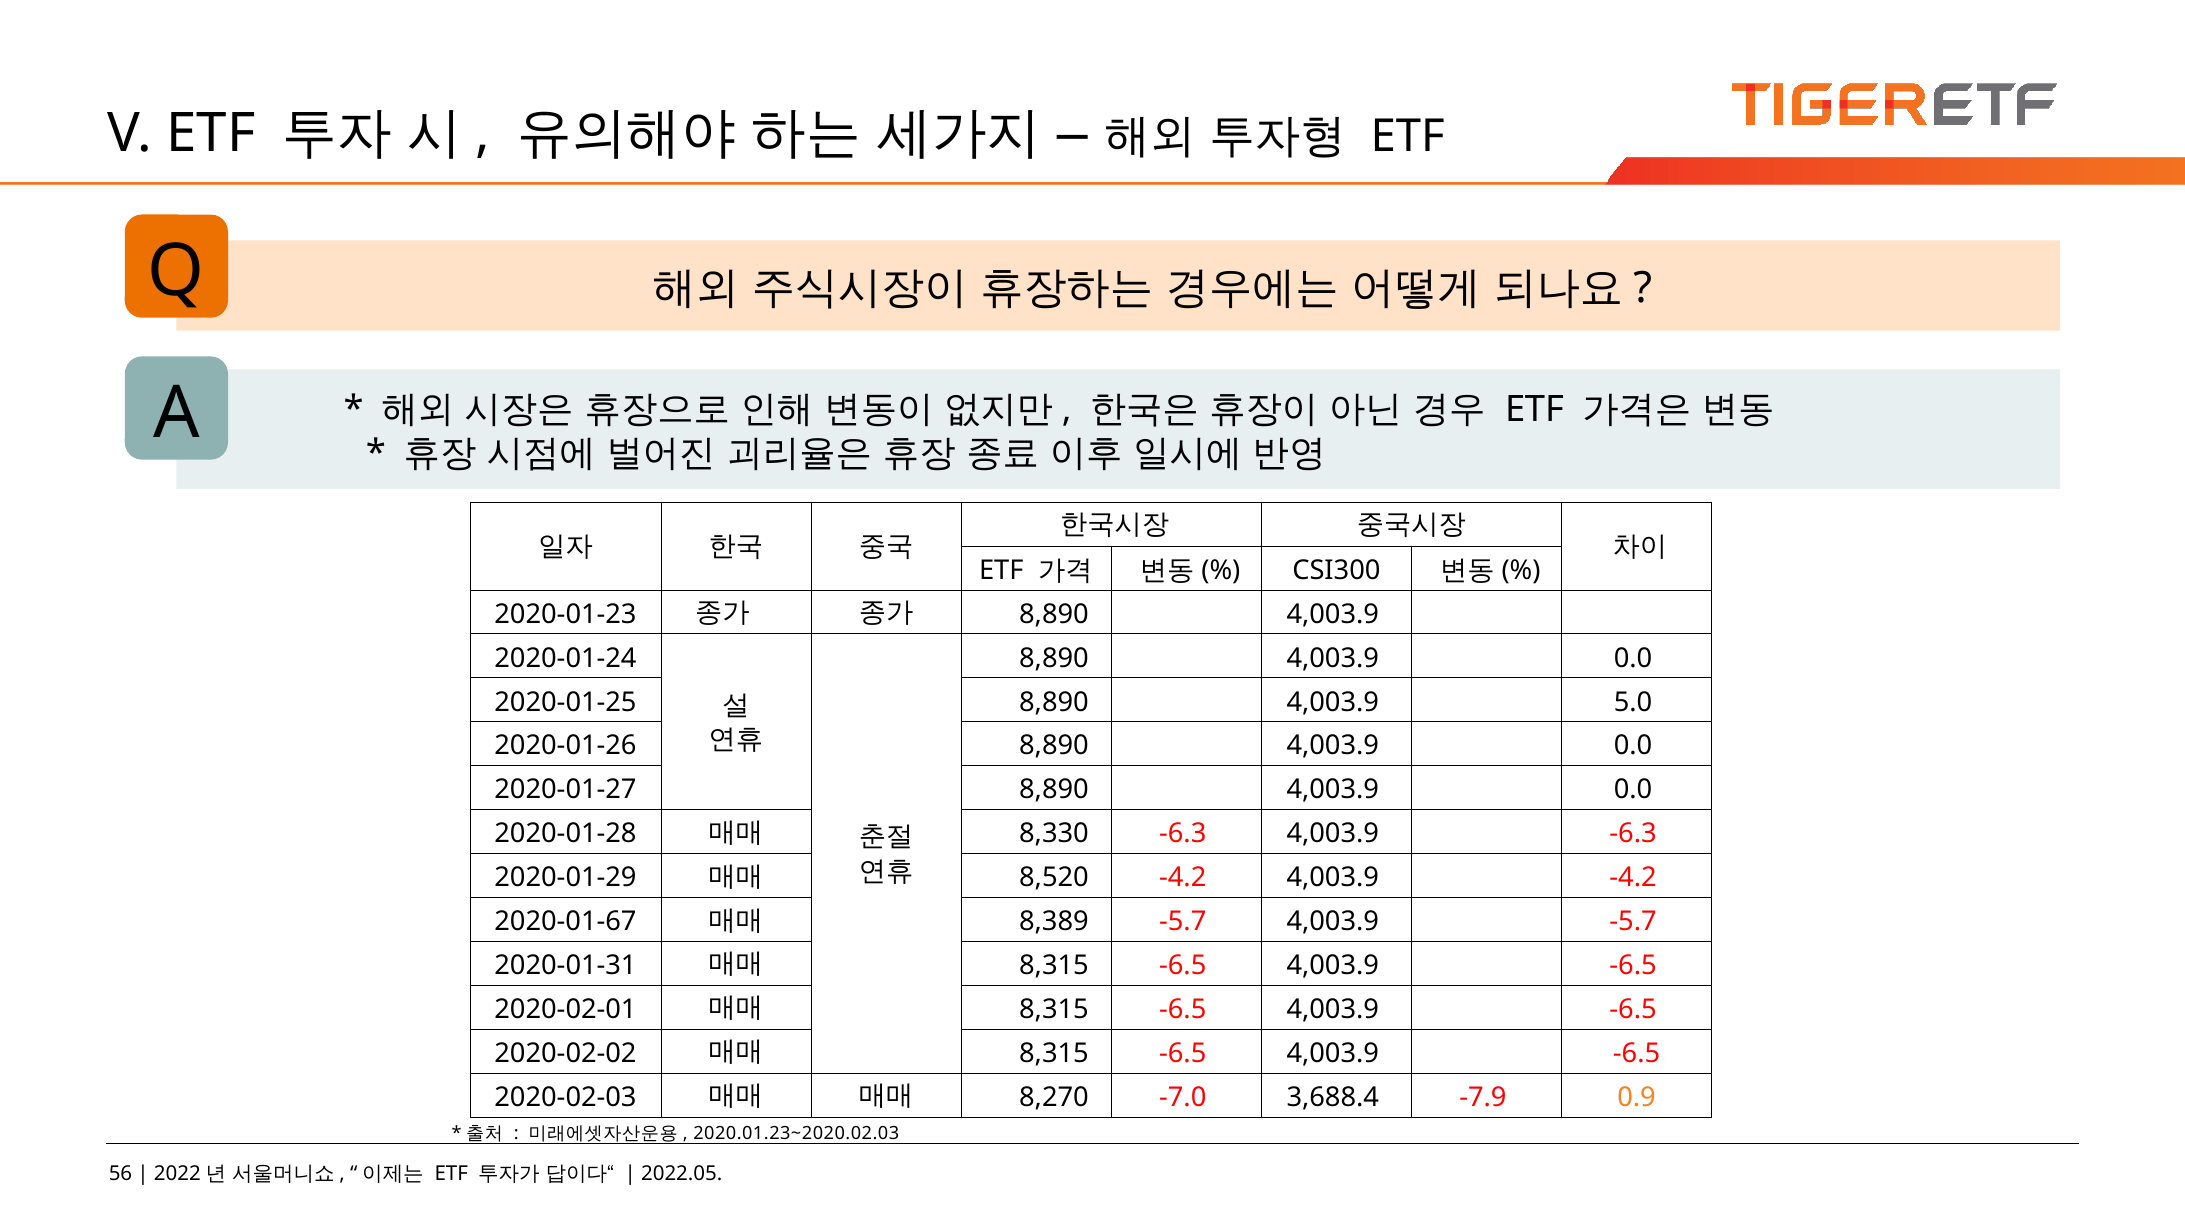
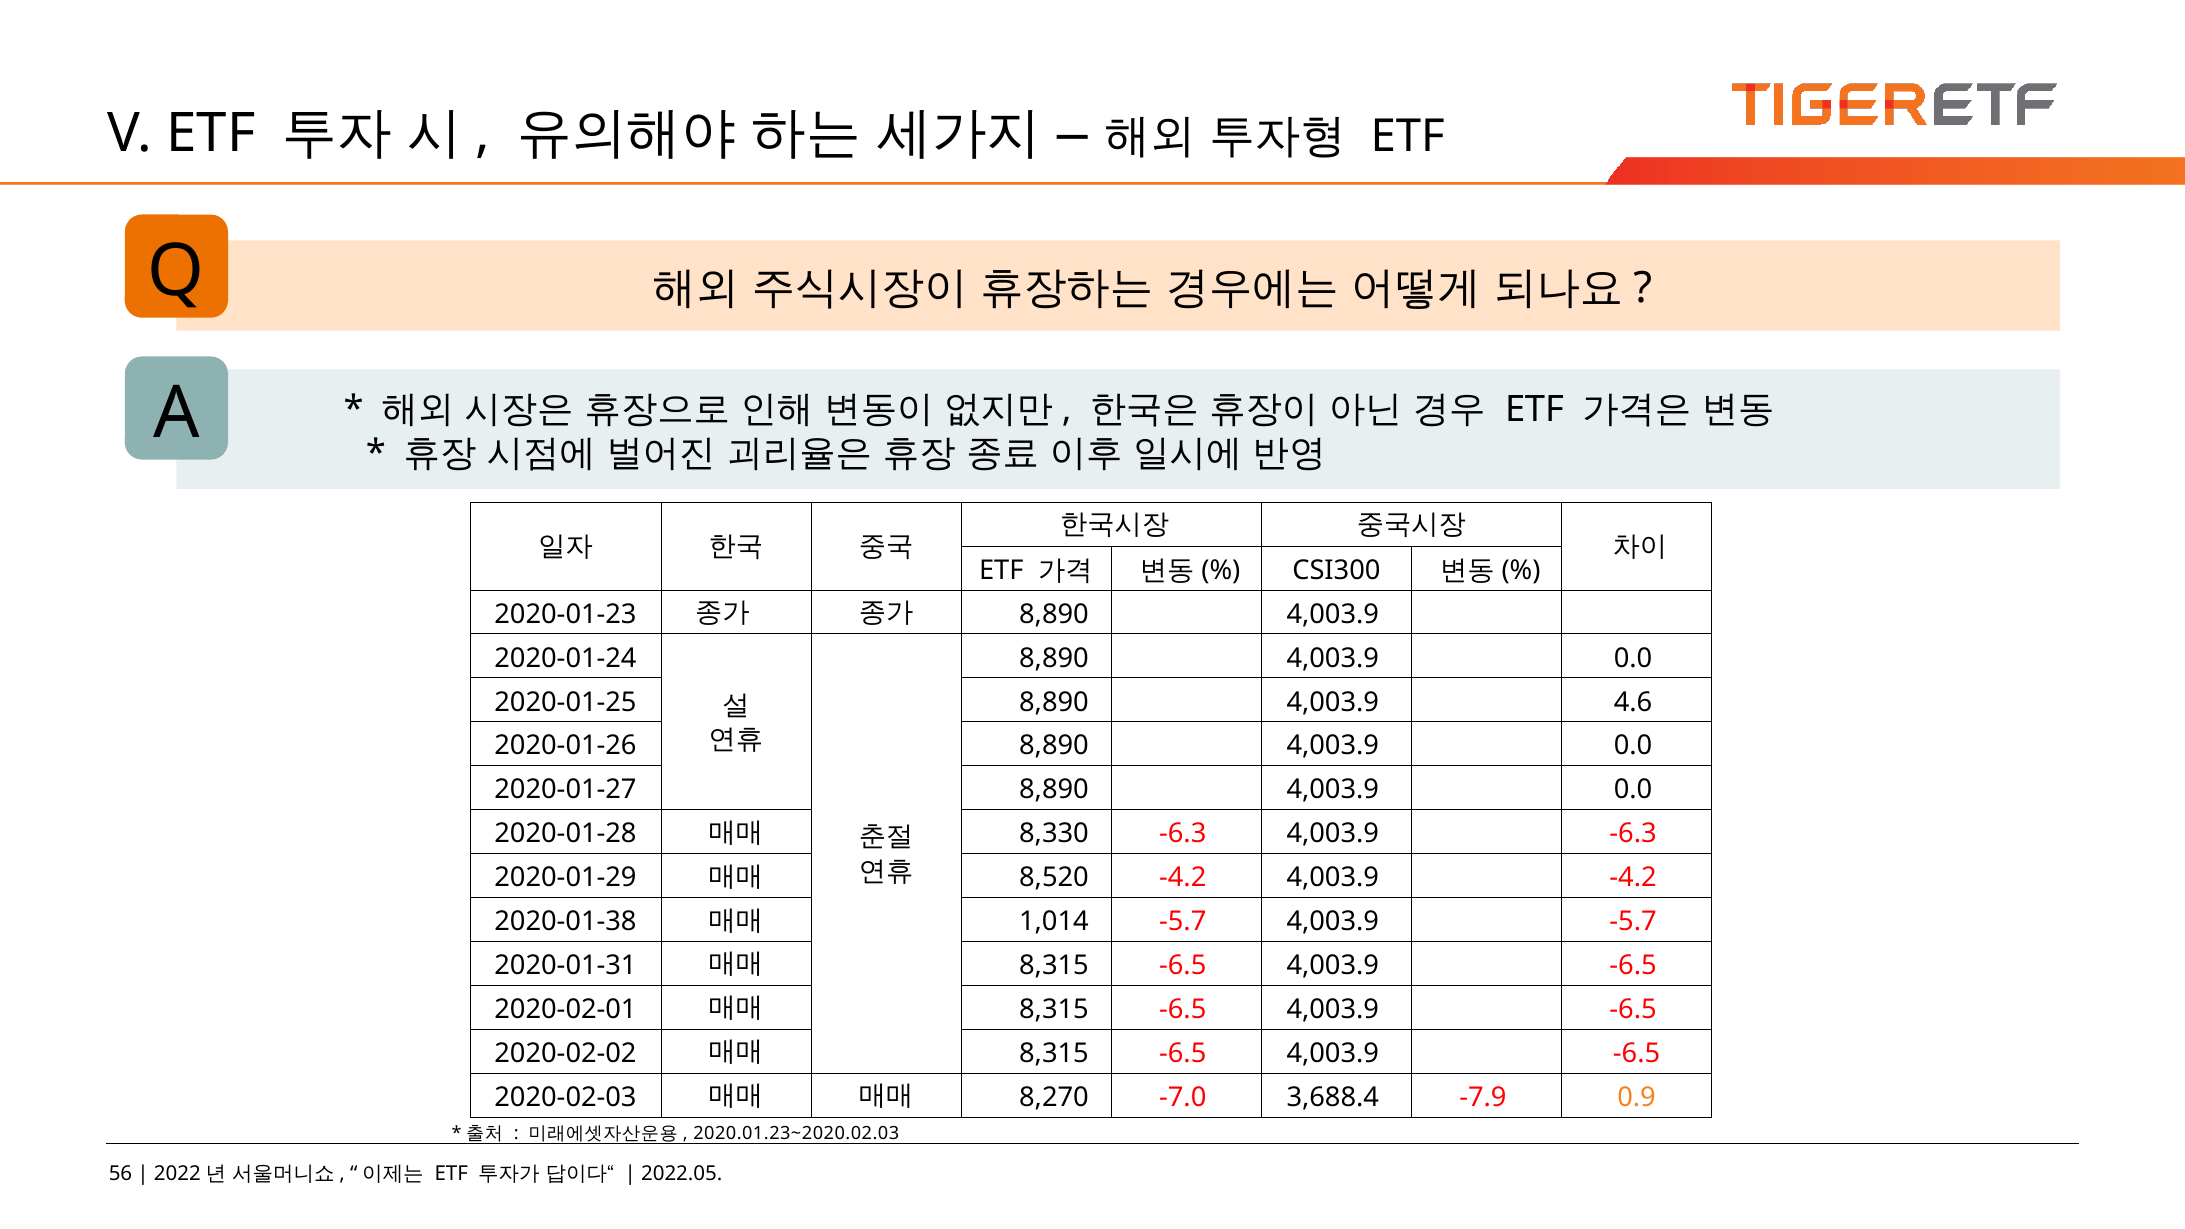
5.0: 5.0 -> 4.6 (1633, 702)
2020-01-67: 2020-01-67 -> 2020-01-38 (565, 922)
8,389: 8,389 -> 1,014 (1054, 922)
